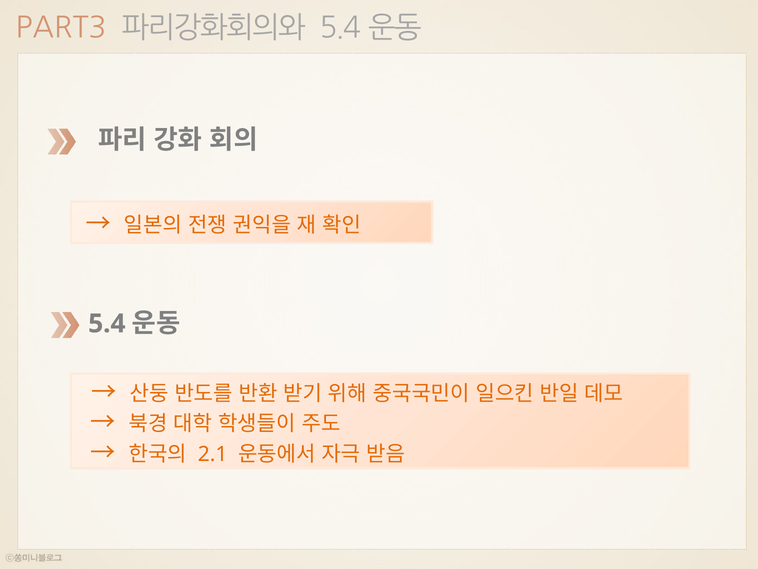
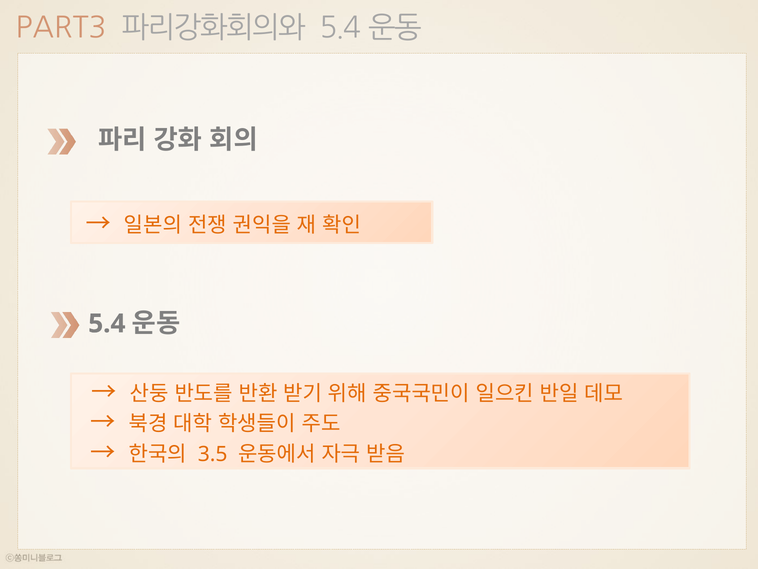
2.1: 2.1 -> 3.5 (213, 454)
